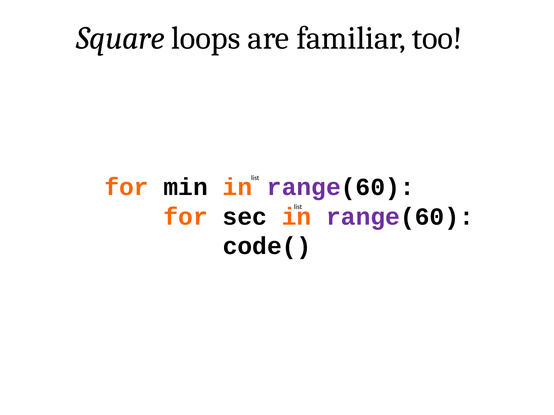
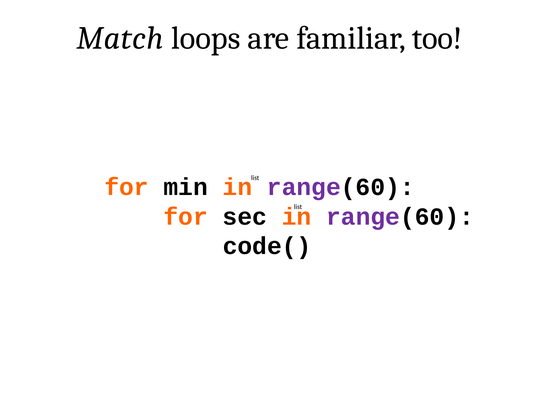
Square: Square -> Match (120, 38)
